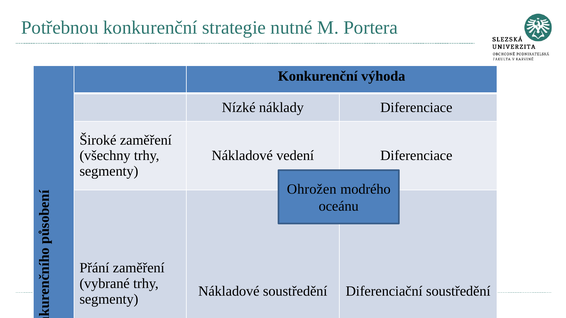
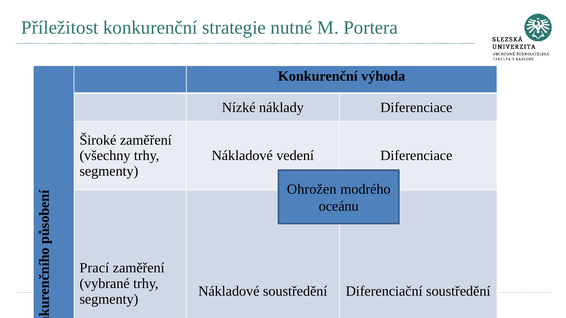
Potřebnou: Potřebnou -> Příležitost (60, 28)
Přání: Přání -> Prací (94, 268)
